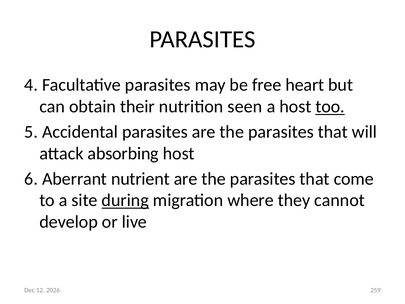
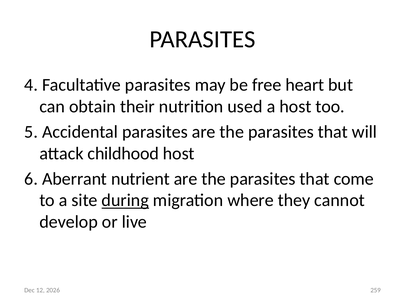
seen: seen -> used (245, 107)
too underline: present -> none (330, 107)
absorbing: absorbing -> childhood (123, 153)
